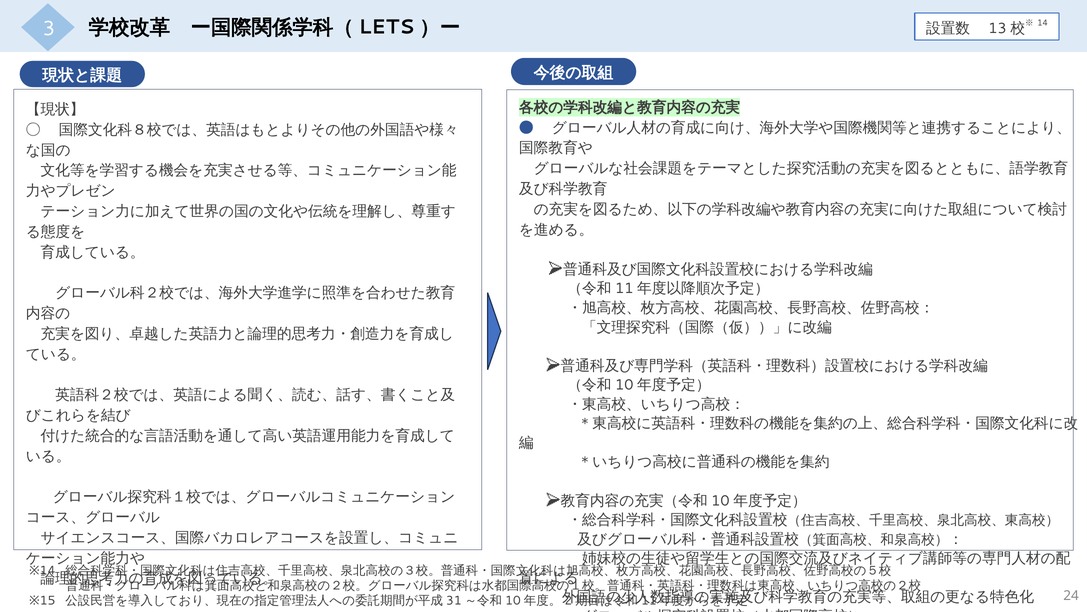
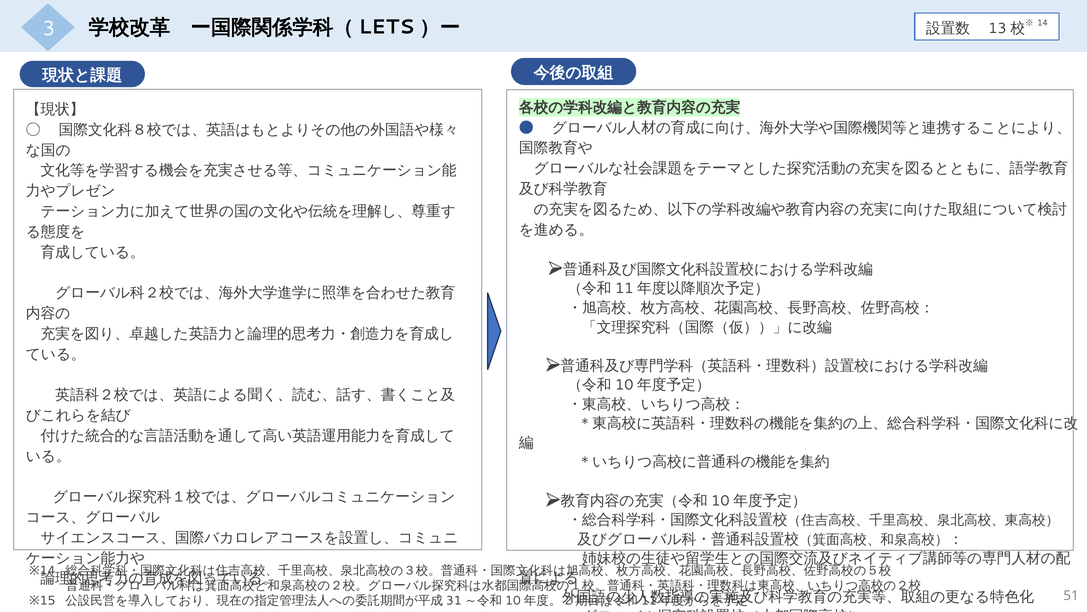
24: 24 -> 51 (1071, 595)
